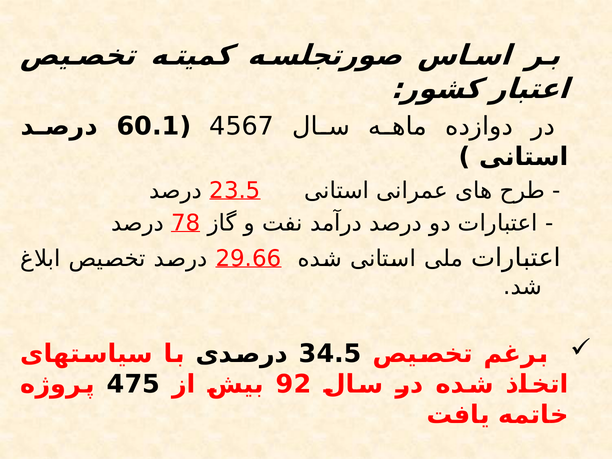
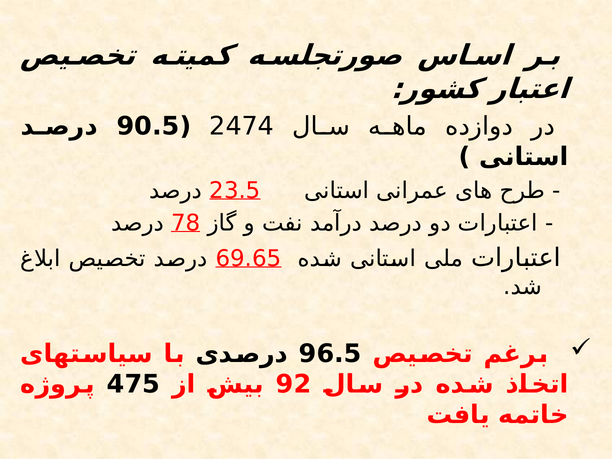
60.1: 60.1 -> 90.5 (148, 126)
4567: 4567 -> 2474 (242, 126)
29.66: 29.66 -> 69.65 (249, 259)
34.5: 34.5 -> 96.5 (330, 354)
